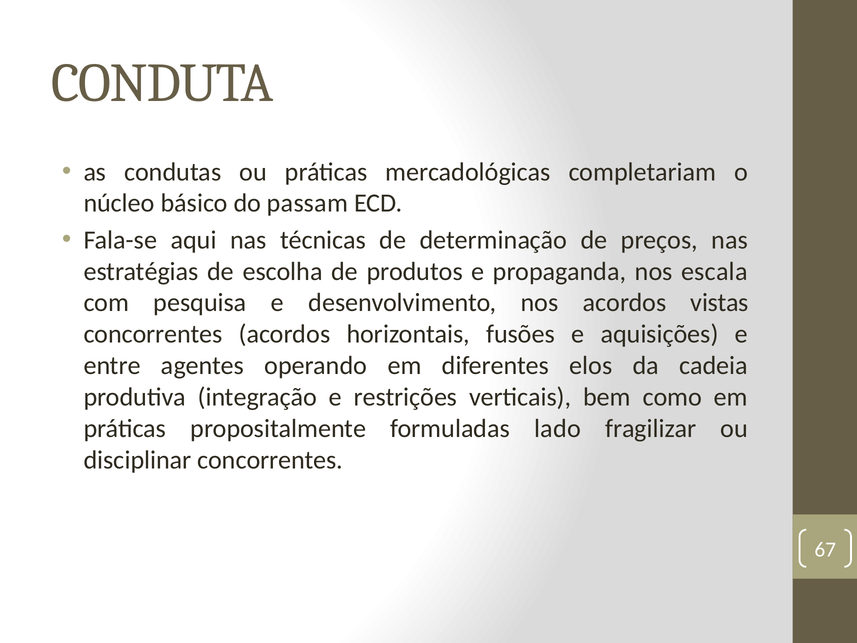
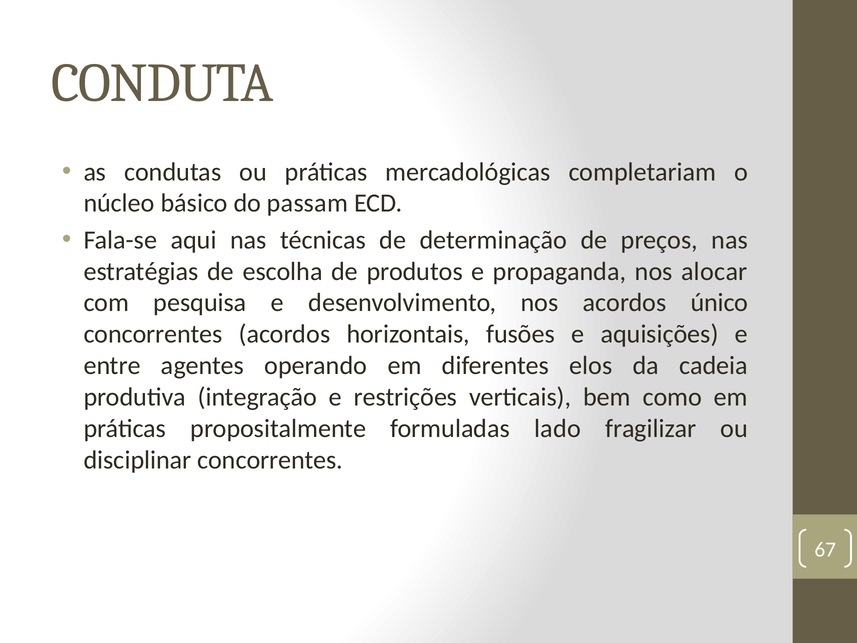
escala: escala -> alocar (714, 271)
vistas: vistas -> único (720, 303)
